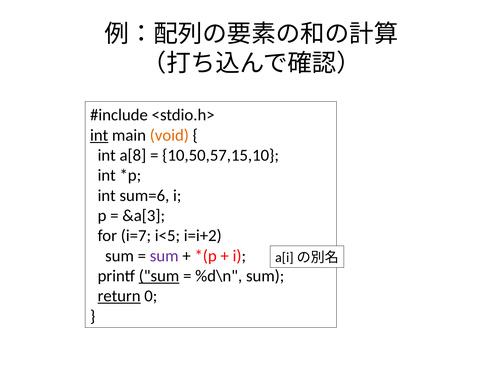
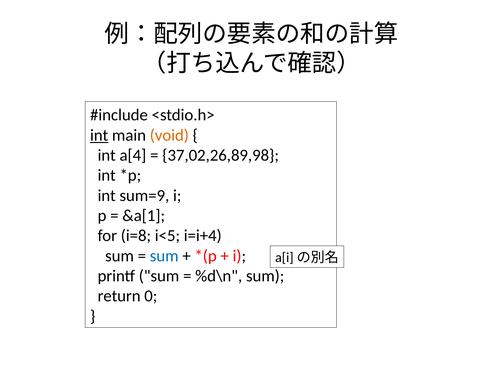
a[8: a[8 -> a[4 (133, 155)
10,50,57,15,10: 10,50,57,15,10 -> 37,02,26,89,98 (221, 155)
sum=6: sum=6 -> sum=9 (144, 196)
&a[3: &a[3 -> &a[1 (144, 216)
i=7: i=7 -> i=8 (136, 236)
i=i+2: i=i+2 -> i=i+4 (203, 236)
sum colour: purple -> blue (164, 256)
sum underline: present -> none (159, 276)
return underline: present -> none (119, 296)
